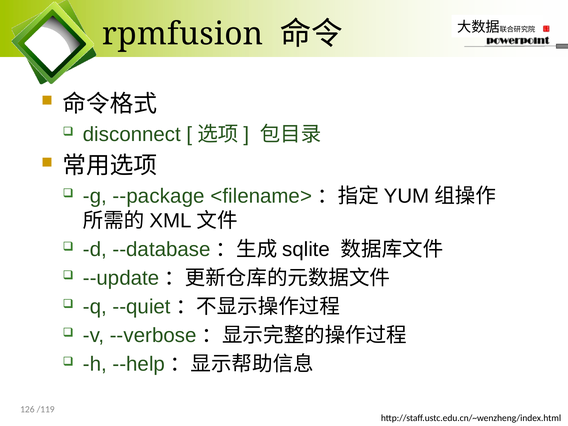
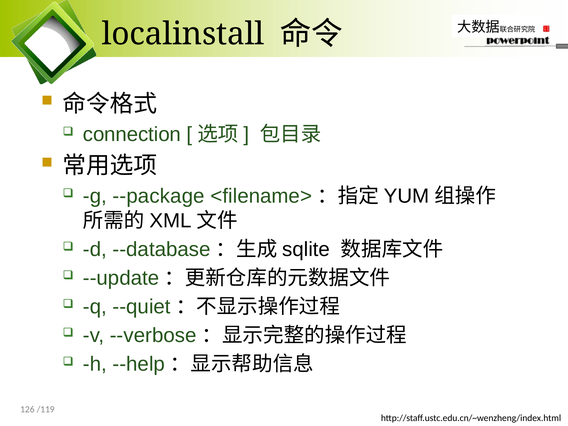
rpmfusion: rpmfusion -> localinstall (183, 34)
disconnect: disconnect -> connection (132, 134)
